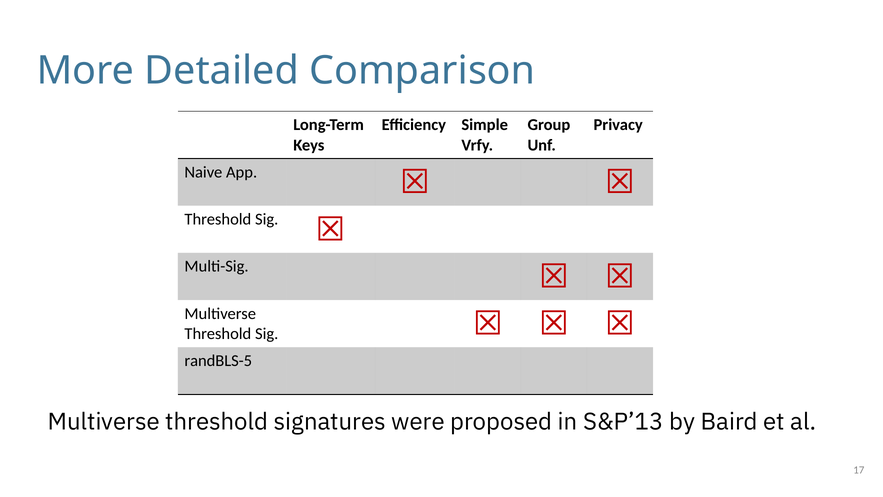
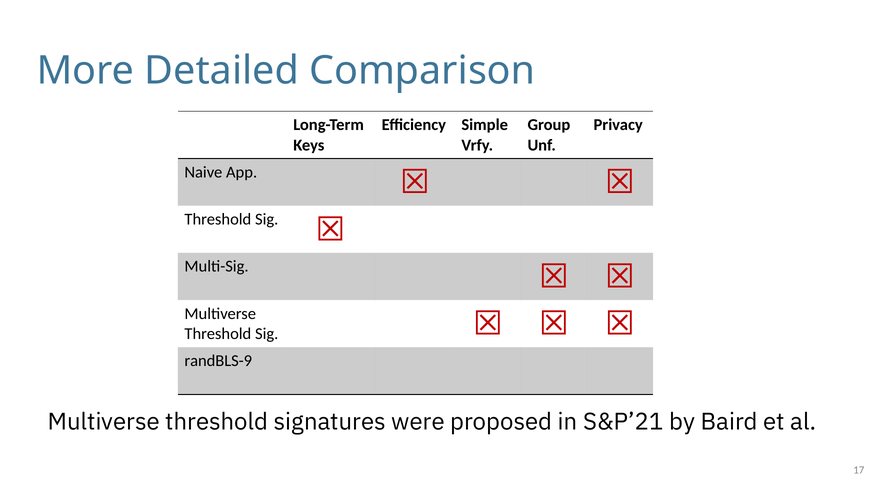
randBLS-5: randBLS-5 -> randBLS-9 (218, 361)
S&P’13: S&P’13 -> S&P’21 (623, 422)
